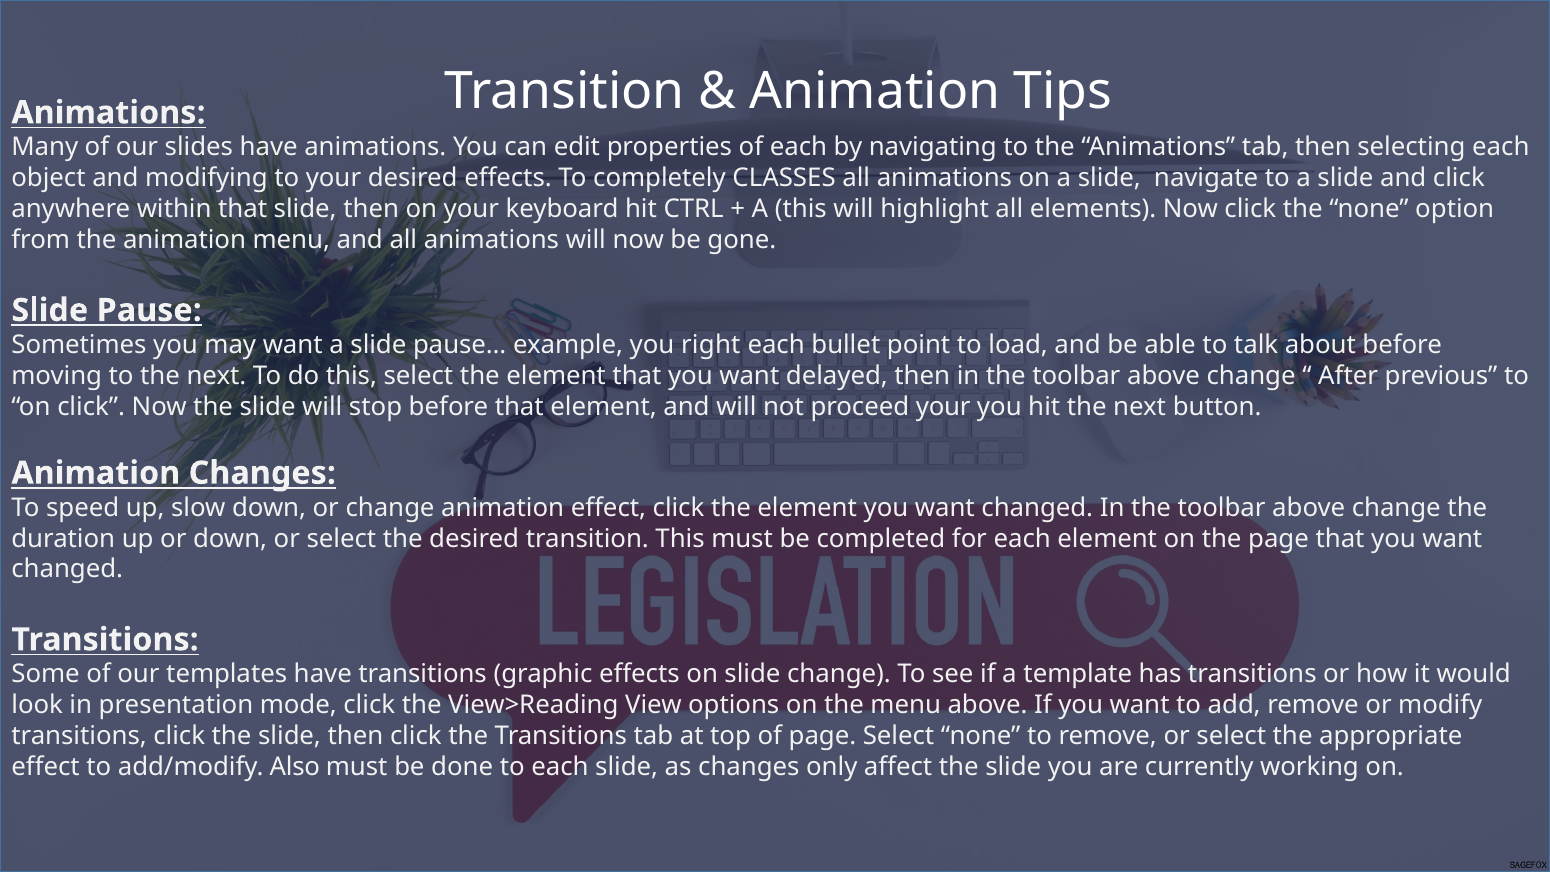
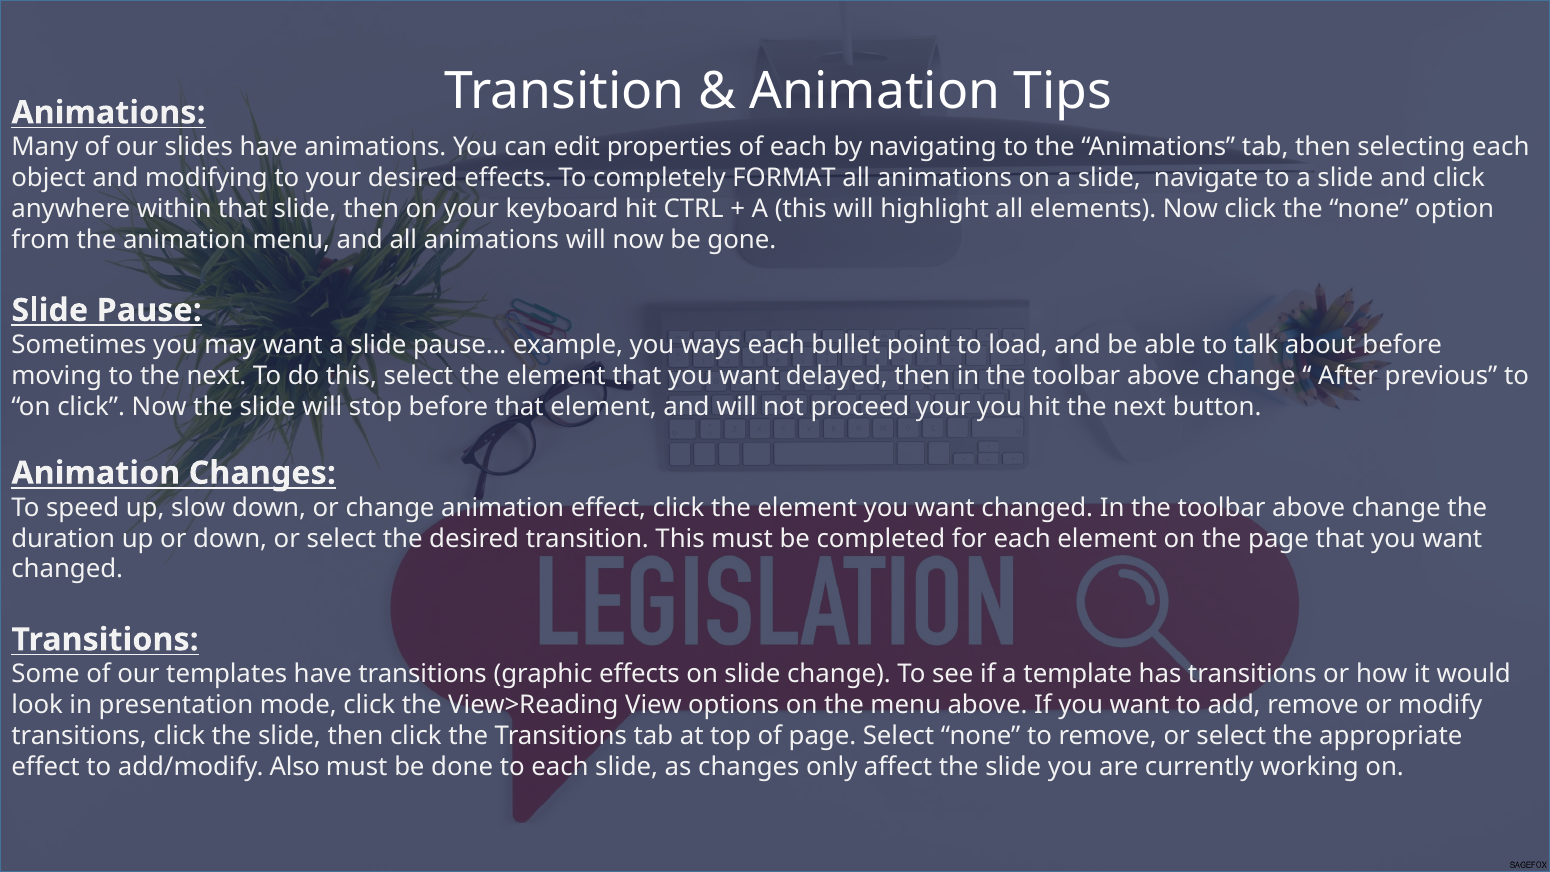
CLASSES: CLASSES -> FORMAT (784, 178)
right: right -> ways (711, 345)
